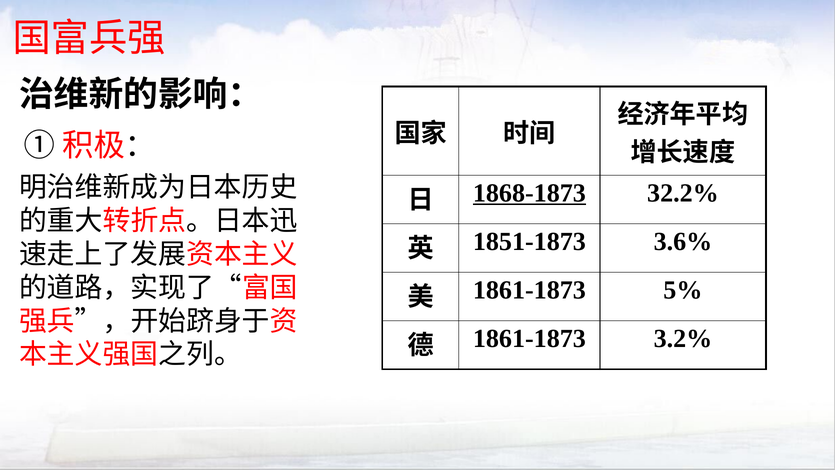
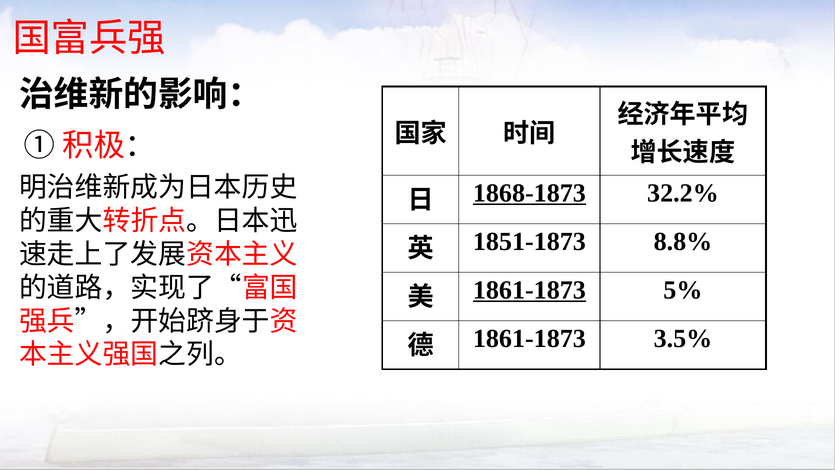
3.6%: 3.6% -> 8.8% (683, 241)
1861-1873 underline: none -> present (529, 290)
3.2%: 3.2% -> 3.5% (683, 338)
